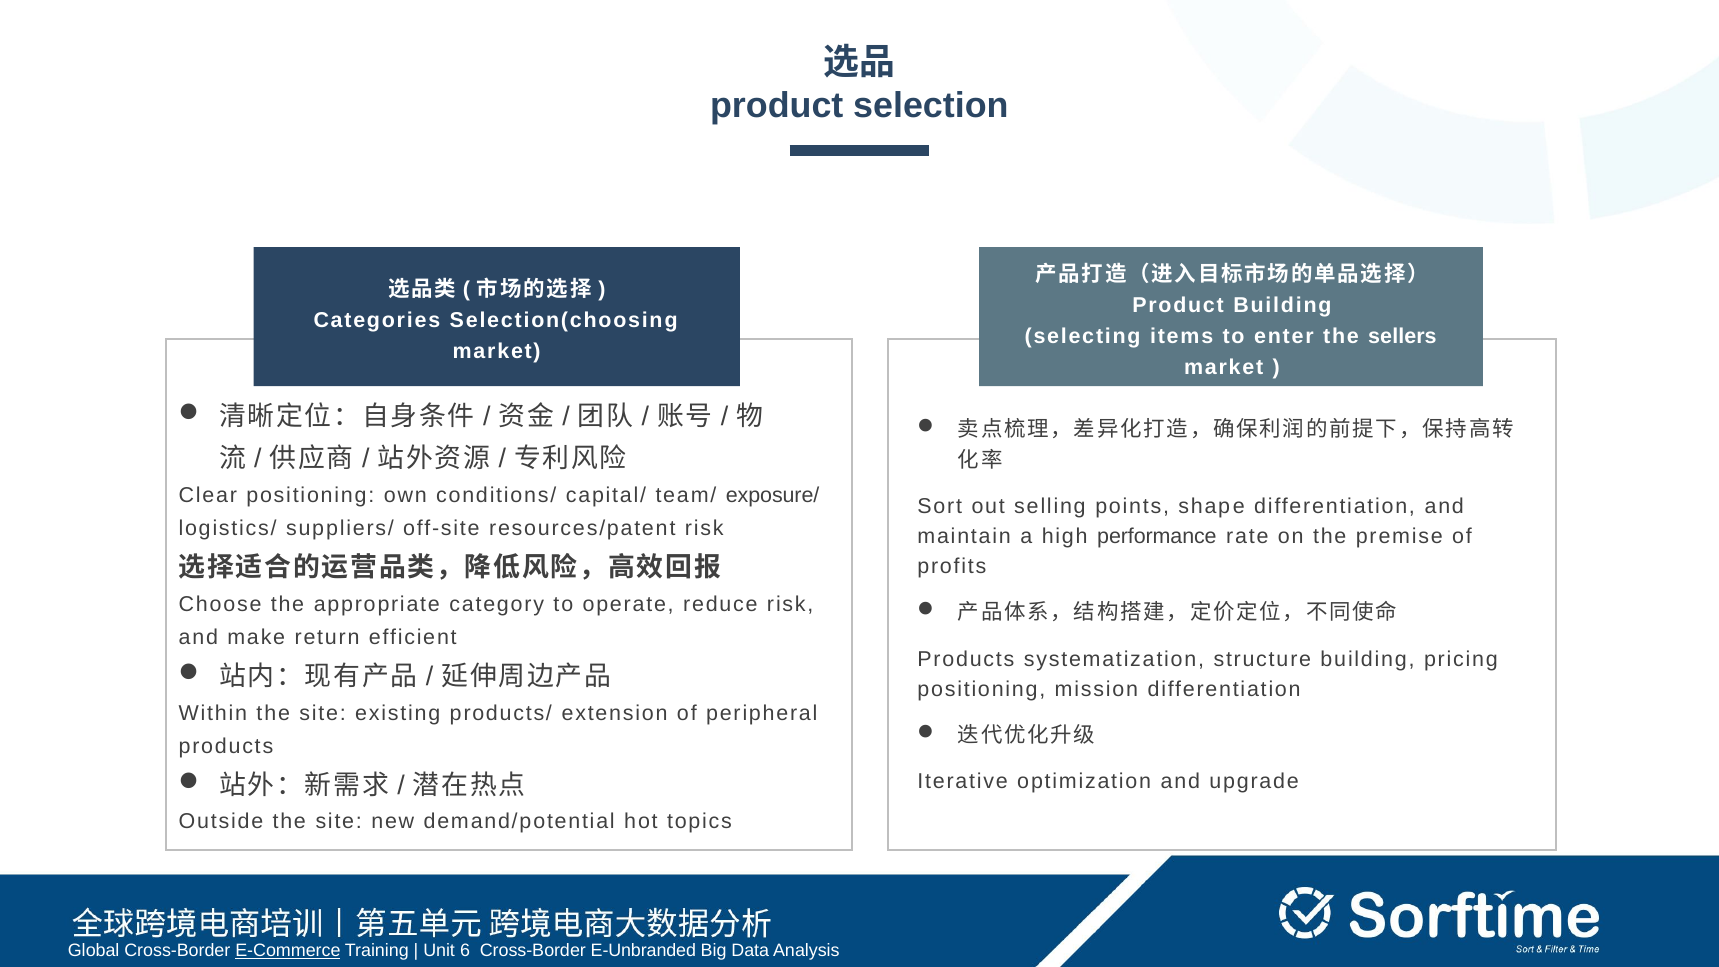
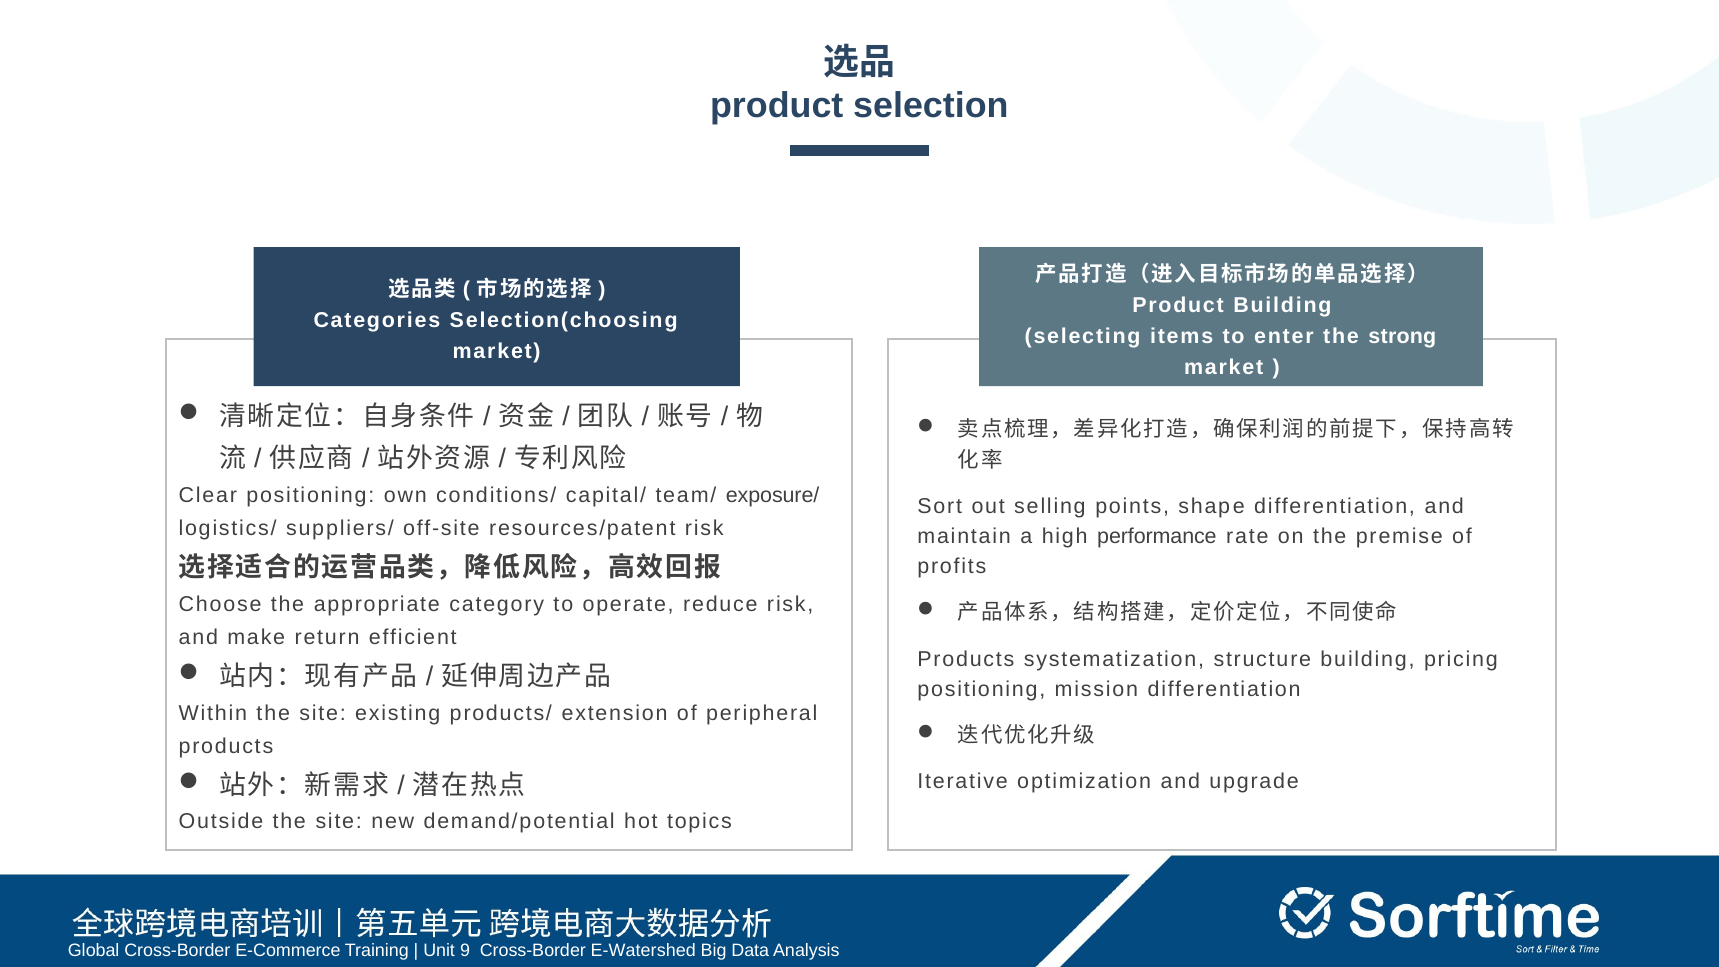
sellers: sellers -> strong (1402, 336)
E-Commerce underline: present -> none (288, 951)
6: 6 -> 9 (465, 951)
E-Unbranded: E-Unbranded -> E-Watershed (643, 951)
